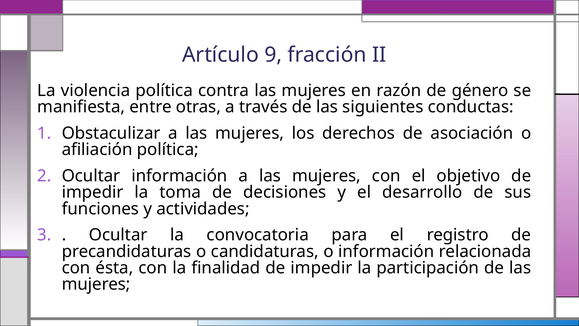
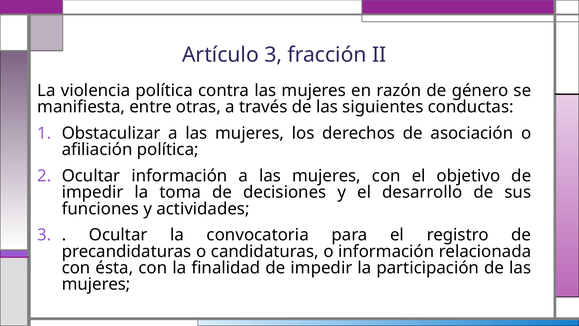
Artículo 9: 9 -> 3 (273, 55)
